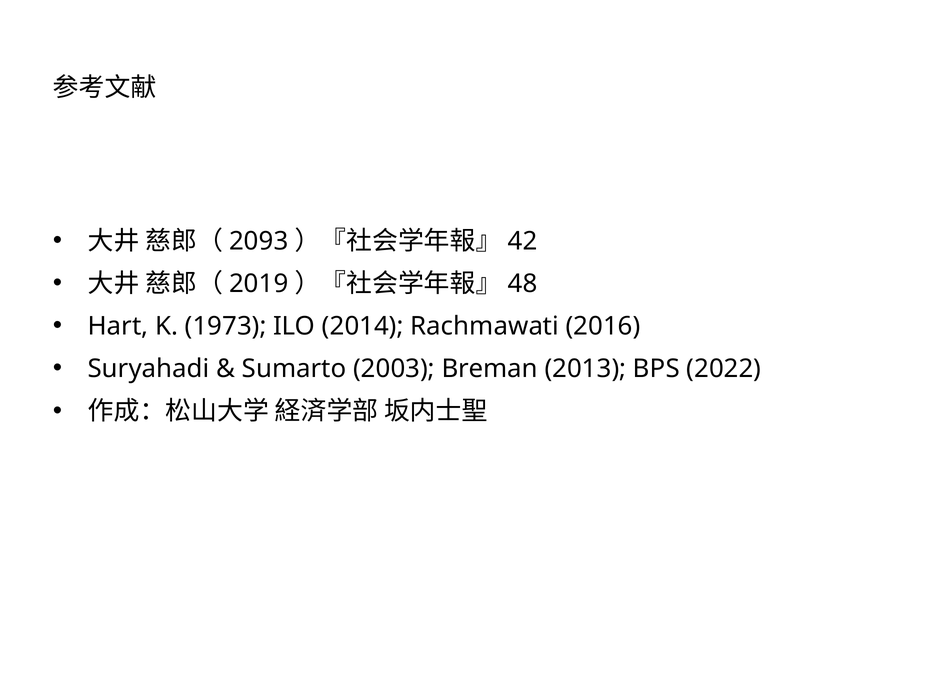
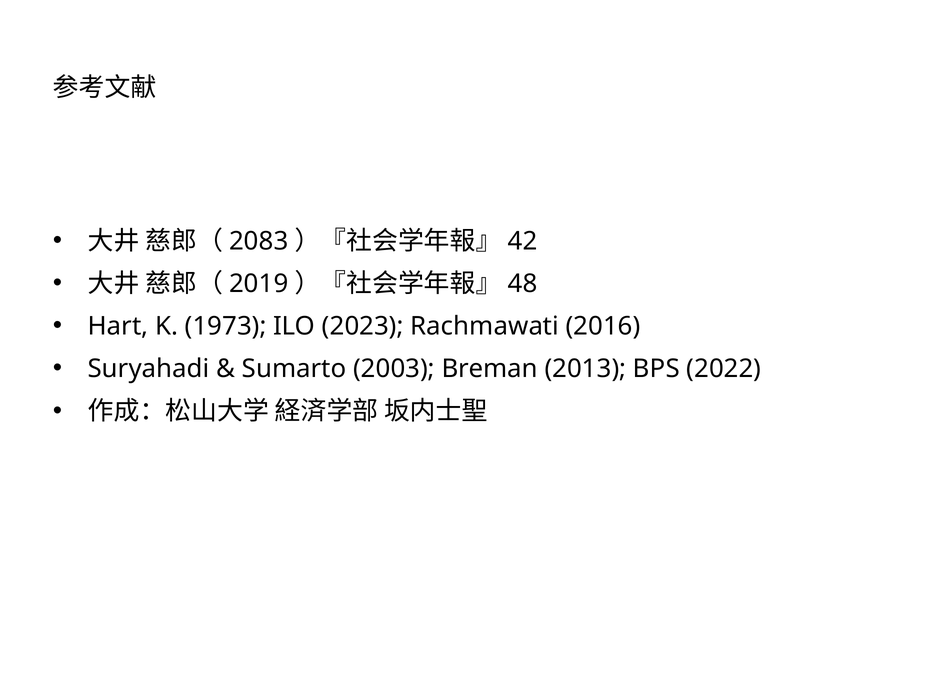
2093: 2093 -> 2083 (259, 241)
2014: 2014 -> 2023 (363, 327)
